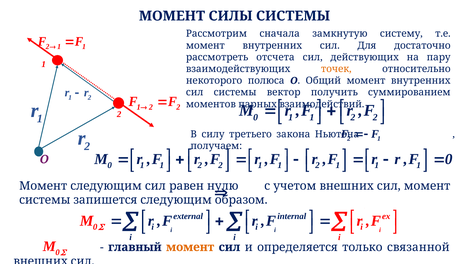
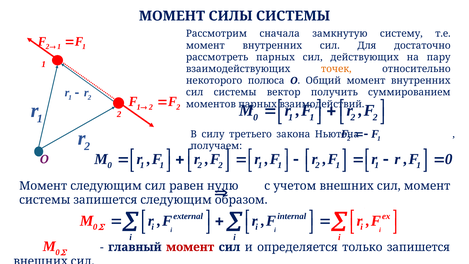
рассмотреть отсчета: отсчета -> парных (275, 57)
момент colour: orange -> red (190, 247)
только связанной: связанной -> запишется (418, 247)
